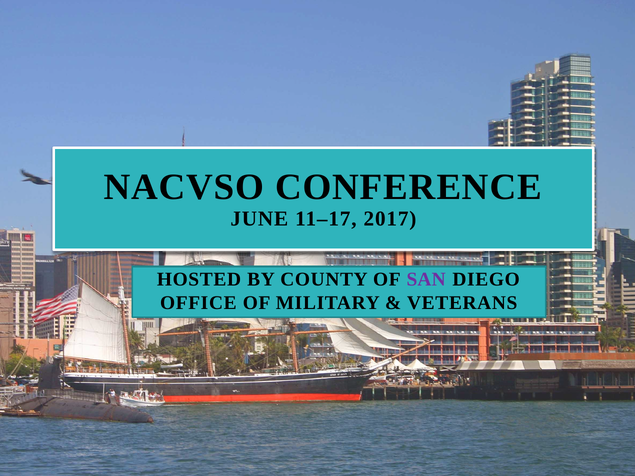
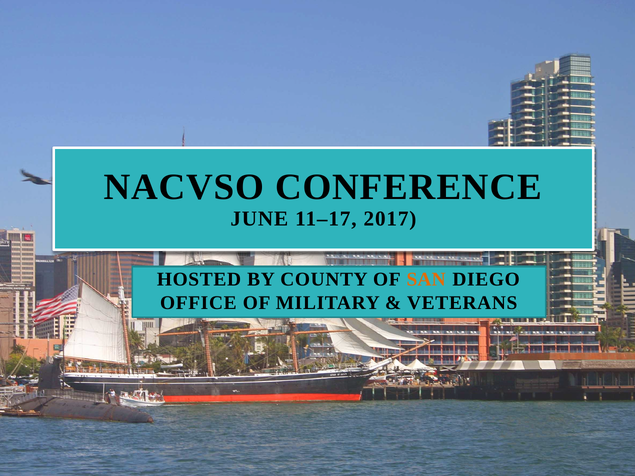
SAN colour: purple -> orange (426, 280)
